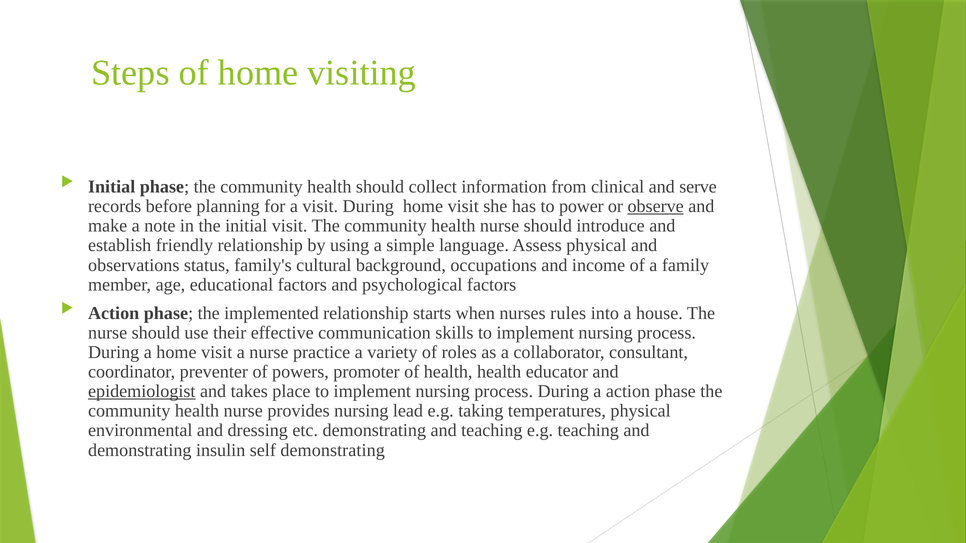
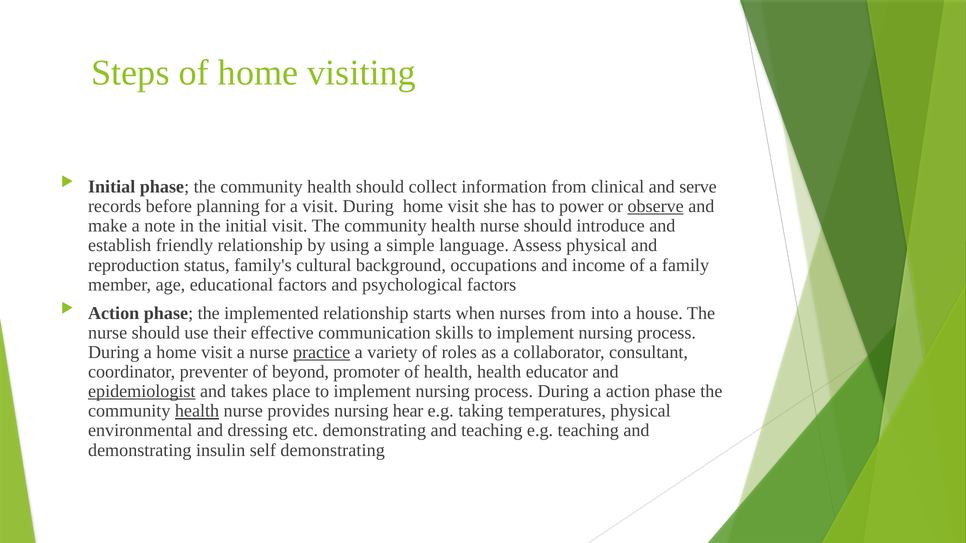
observations: observations -> reproduction (134, 265)
nurses rules: rules -> from (568, 313)
practice underline: none -> present (322, 353)
powers: powers -> beyond (301, 372)
health underline: none -> present (197, 411)
lead: lead -> hear (408, 411)
